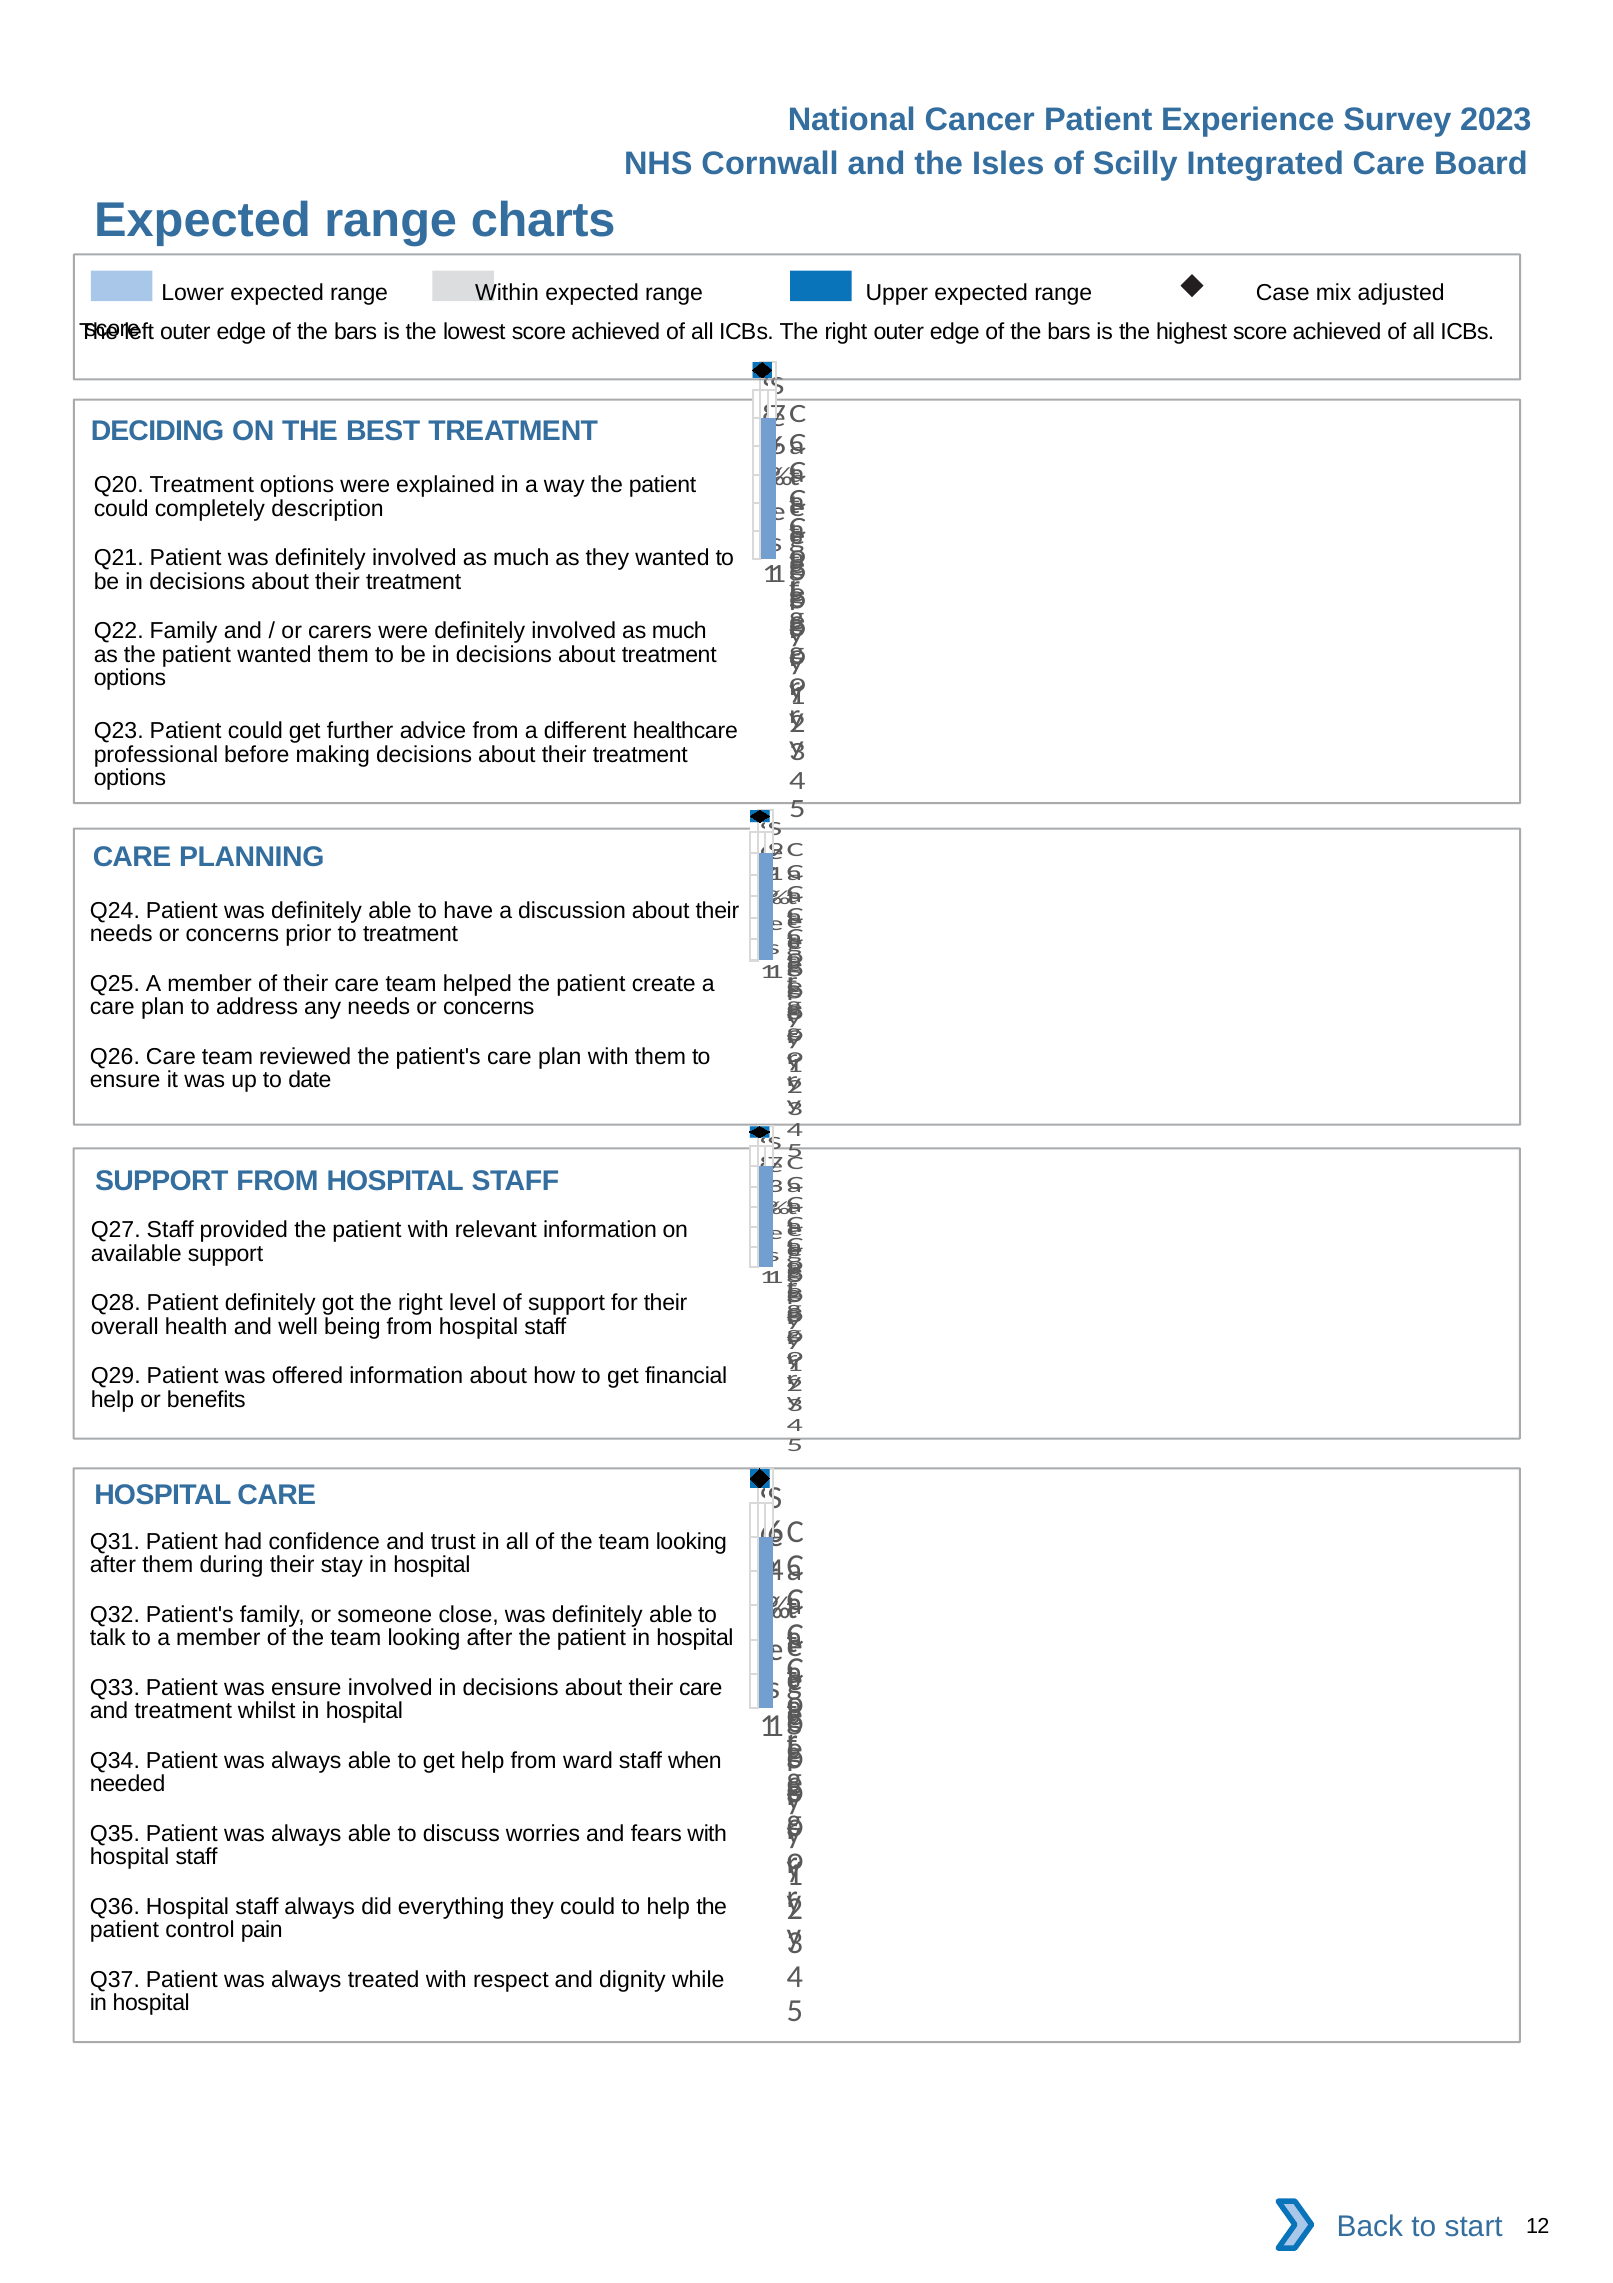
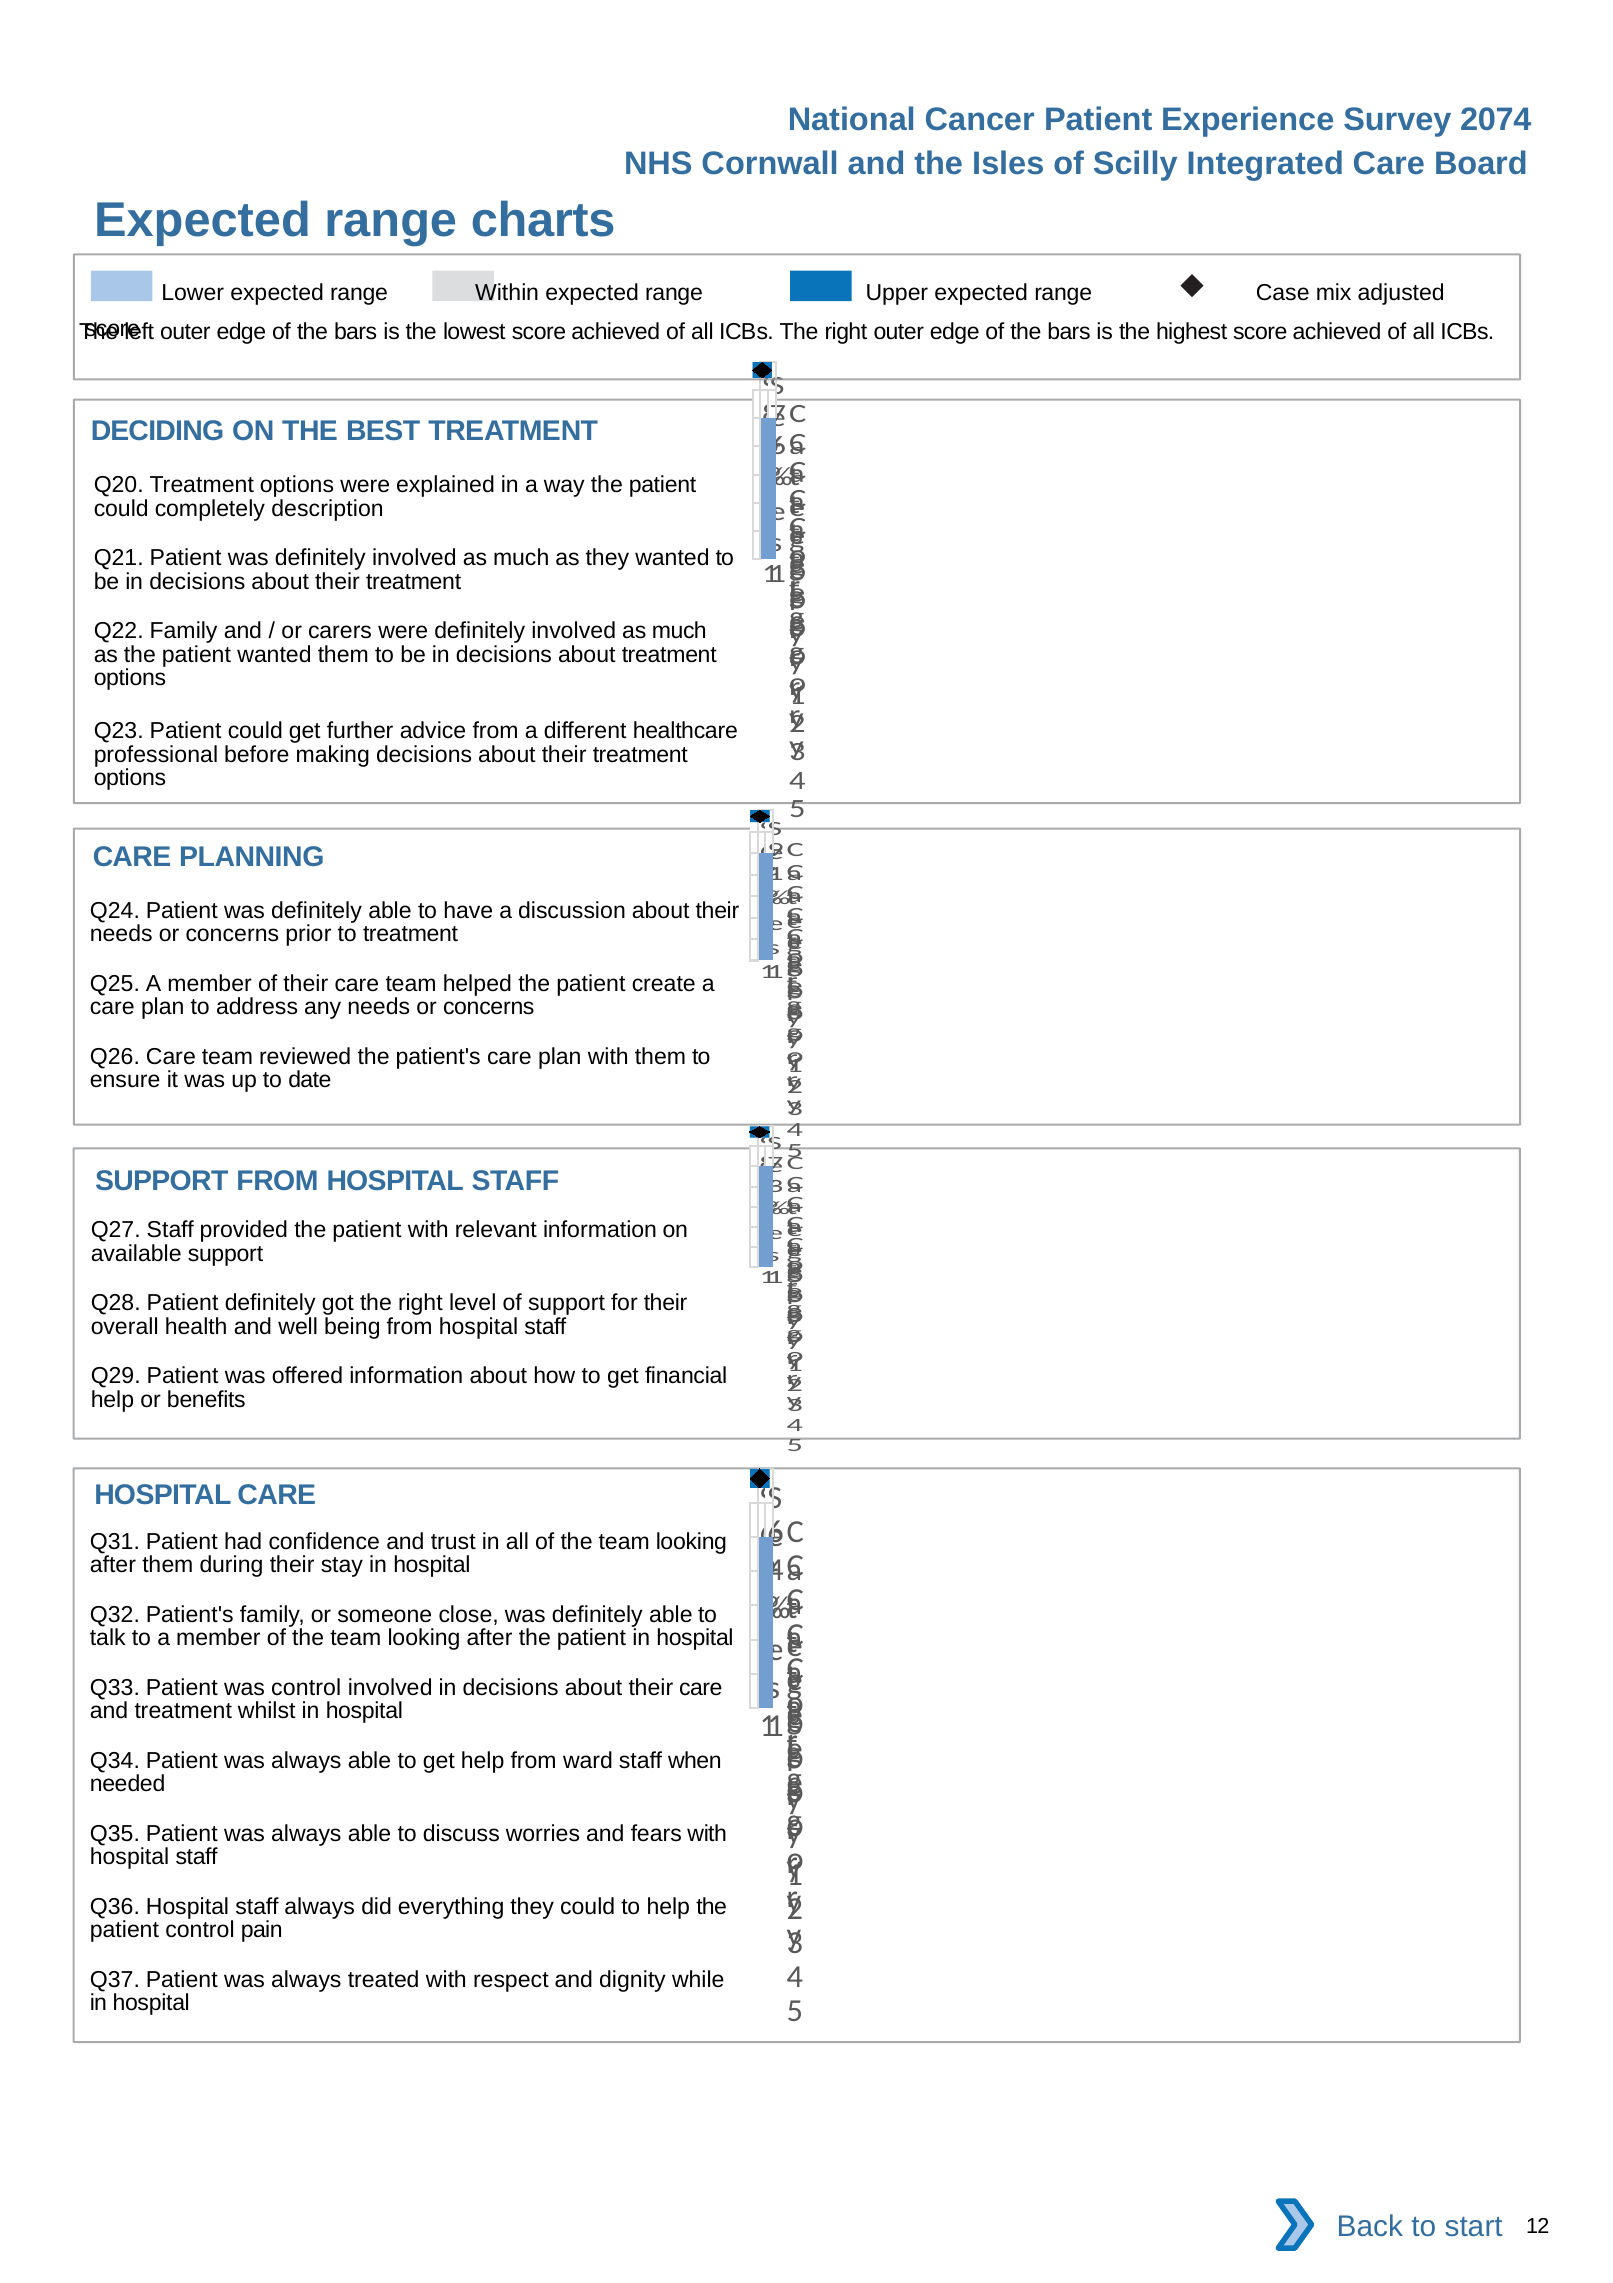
2023: 2023 -> 2074 (1496, 120)
was ensure: ensure -> control (306, 1688)
